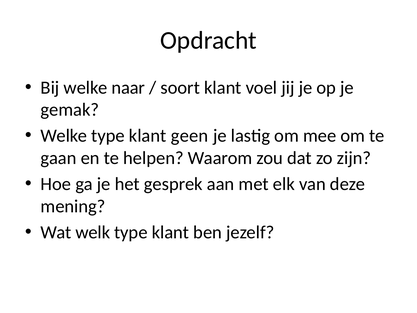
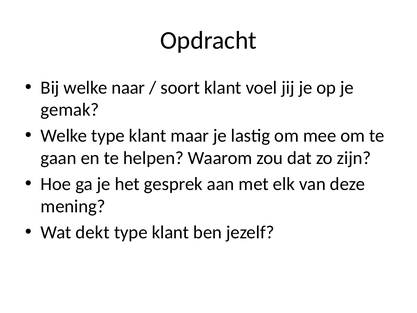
geen: geen -> maar (190, 136)
welk: welk -> dekt (93, 232)
